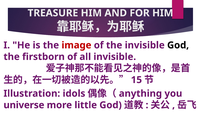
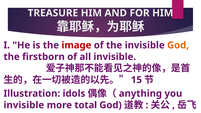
God colour: black -> orange (178, 45)
universe: universe -> invisible (24, 105)
little: little -> total (86, 105)
